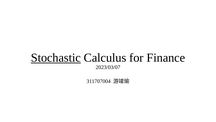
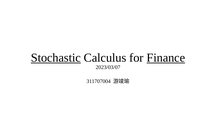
Finance underline: none -> present (166, 58)
